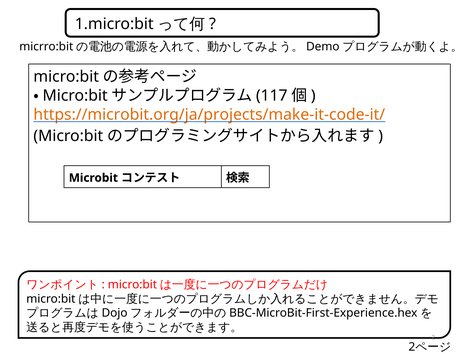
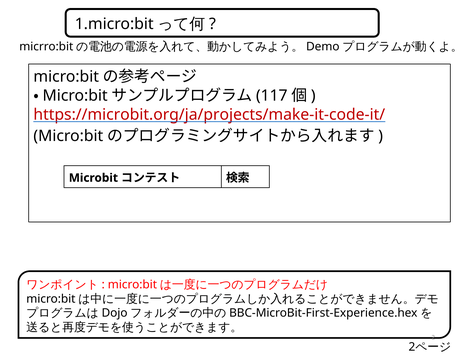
https://microbit.org/ja/projects/make-it-code-it/ colour: orange -> red (209, 115)
